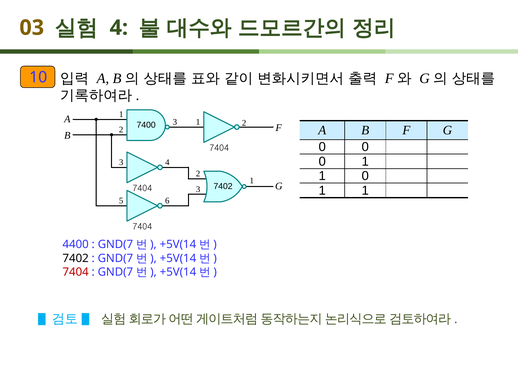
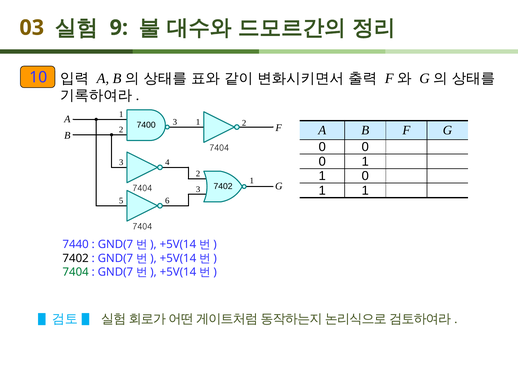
4: 4 -> 9 (119, 28)
4400: 4400 -> 7440 (76, 245)
7404 colour: red -> green (76, 272)
